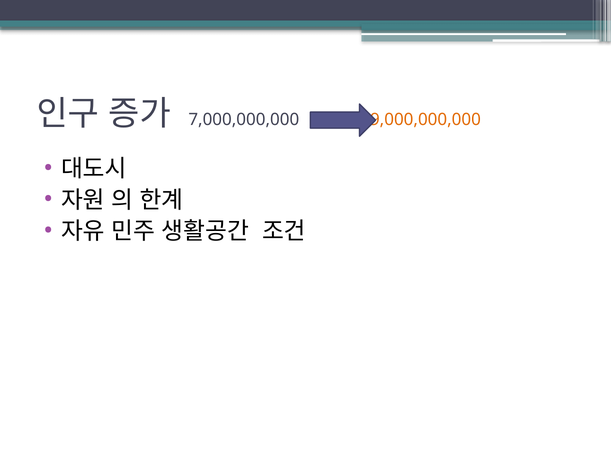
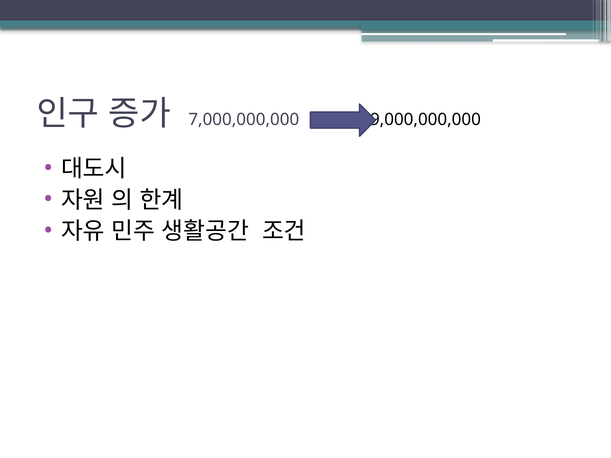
9,000,000,000 colour: orange -> black (425, 120)
